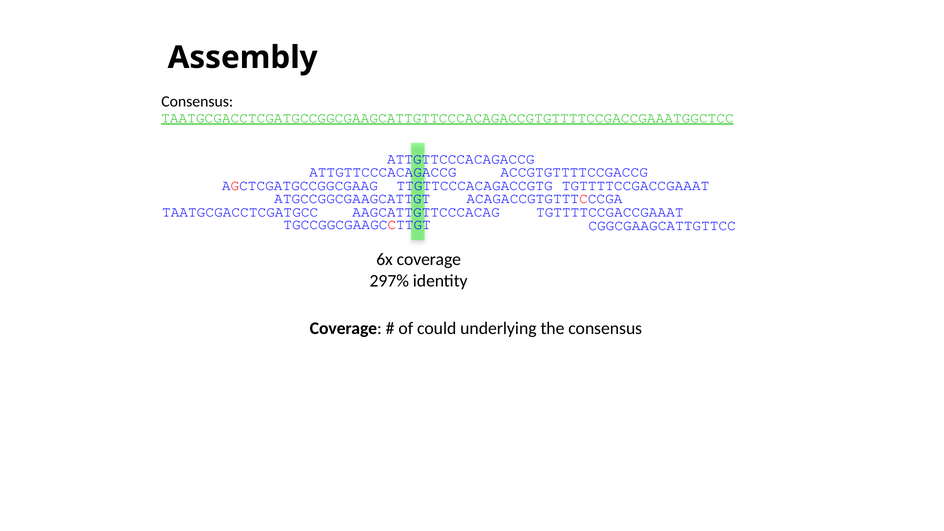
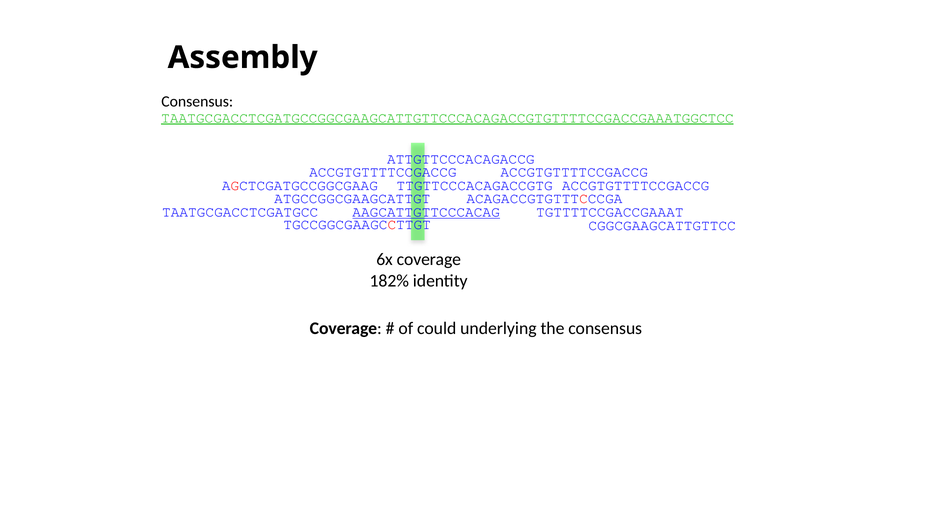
ATTGTTCCCACAGACCG: ATTGTTCCCACAGACCG -> ACCGTGTTTTCCGACCG (383, 172)
TGTTTTCCGACCGAAAT: TGTTTTCCGACCGAAAT -> ACCGTGTTTTCCGACCG (636, 185)
AAGCATTGTTCCCACAG underline: none -> present (426, 212)
297%: 297% -> 182% (389, 281)
